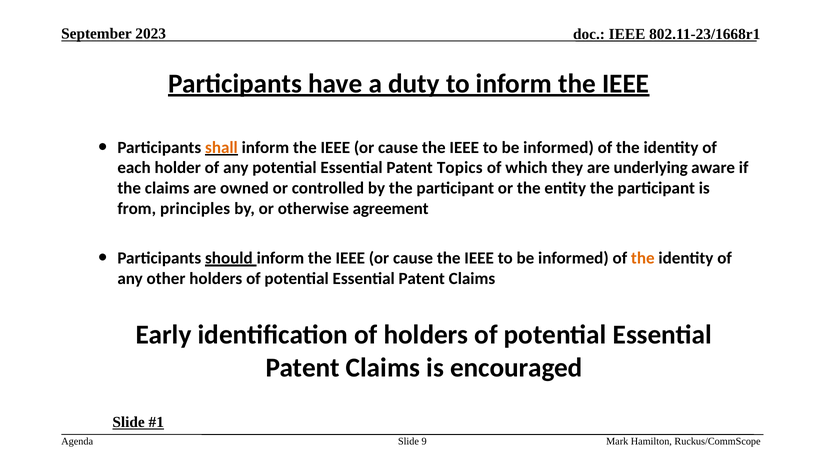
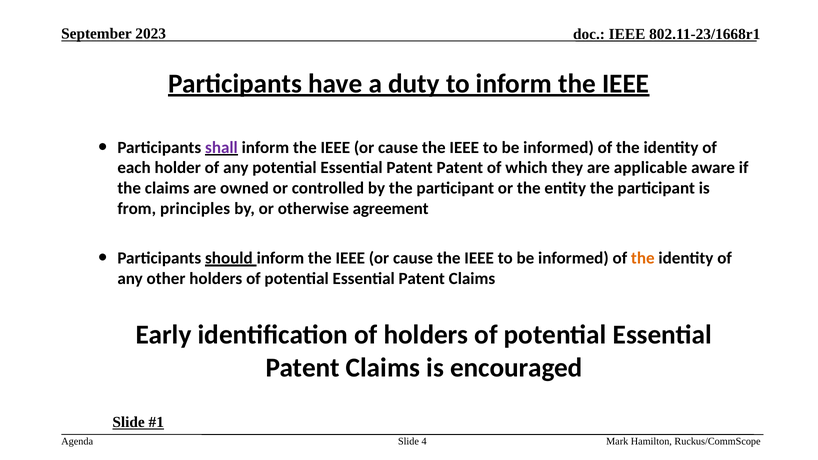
shall colour: orange -> purple (221, 147)
Patent Topics: Topics -> Patent (460, 168)
underlying: underlying -> applicable (651, 168)
9: 9 -> 4 (424, 441)
